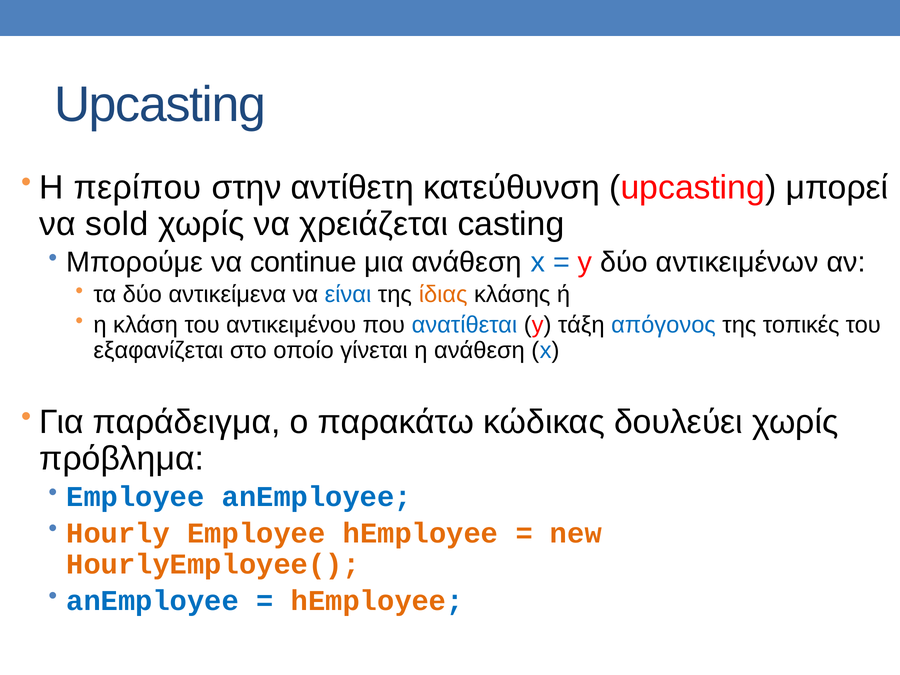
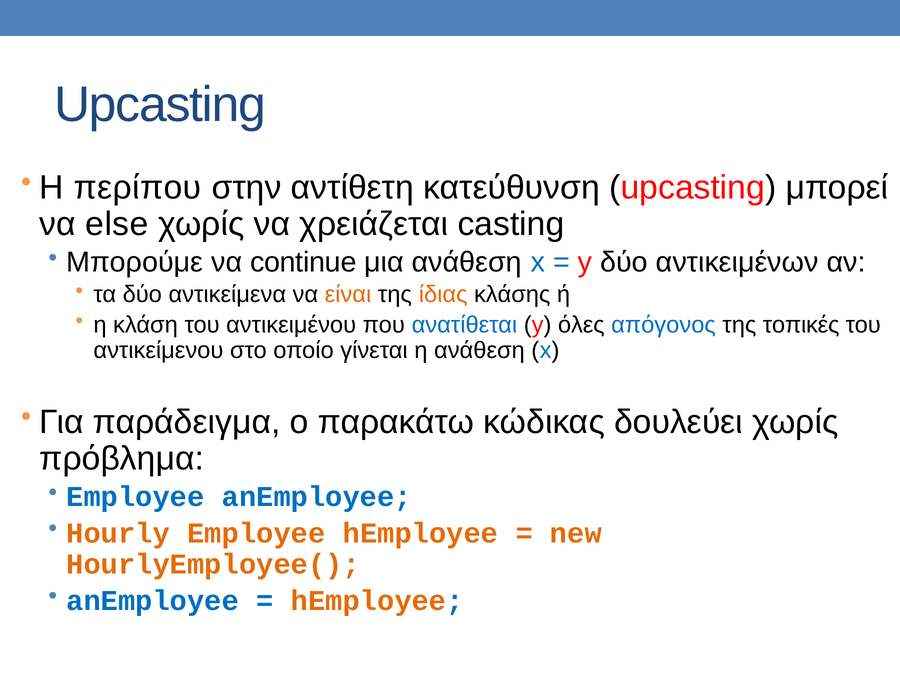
sold: sold -> else (117, 224)
είναι colour: blue -> orange (348, 295)
τάξη: τάξη -> όλες (581, 325)
εξαφανίζεται: εξαφανίζεται -> αντικείμενου (158, 350)
